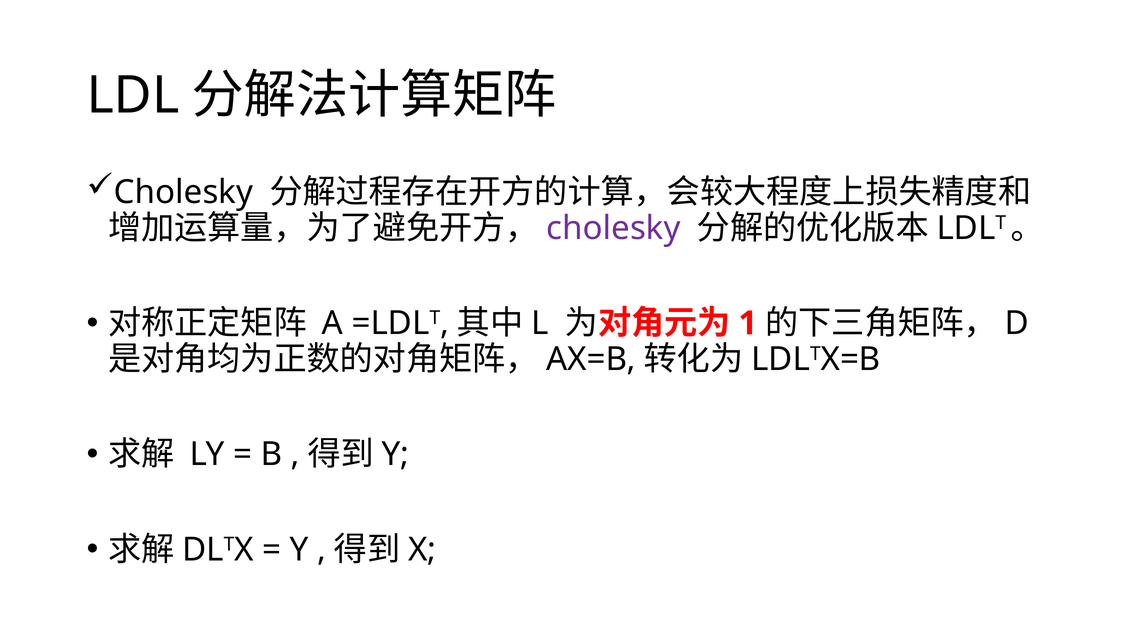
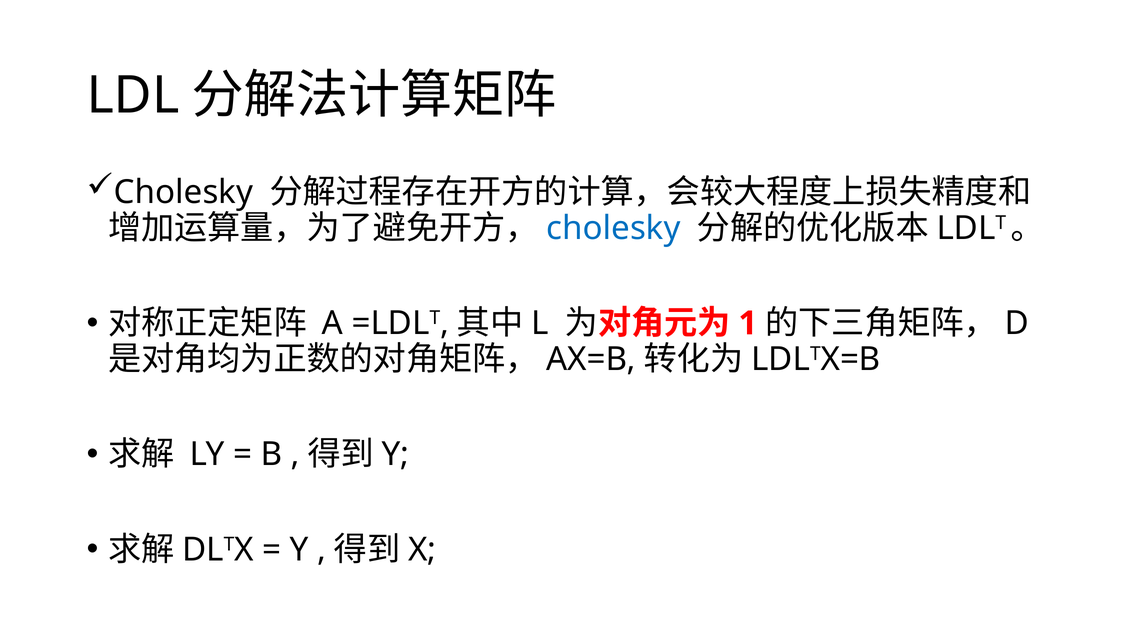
cholesky colour: purple -> blue (613, 228)
